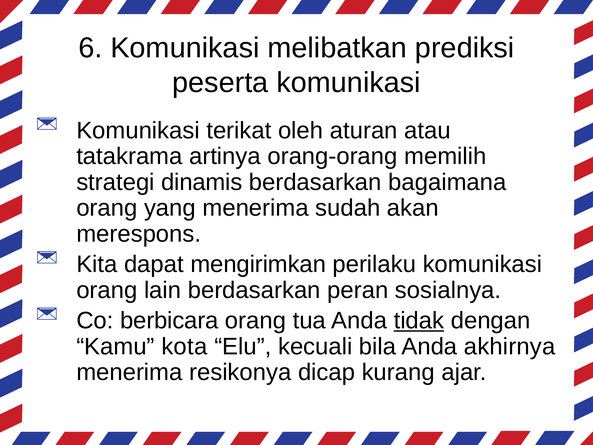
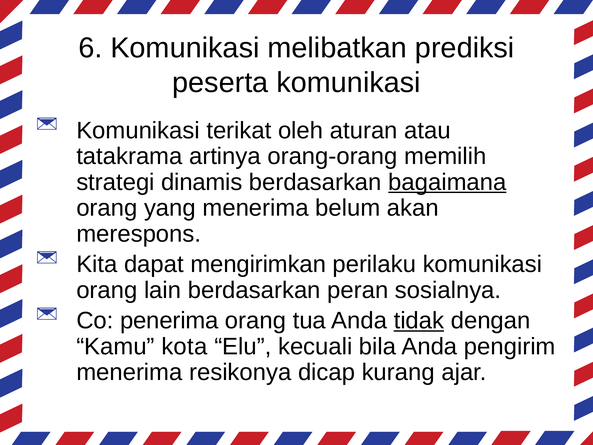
bagaimana underline: none -> present (447, 182)
sudah: sudah -> belum (348, 208)
berbicara: berbicara -> penerima (169, 321)
akhirnya: akhirnya -> pengirim (510, 346)
